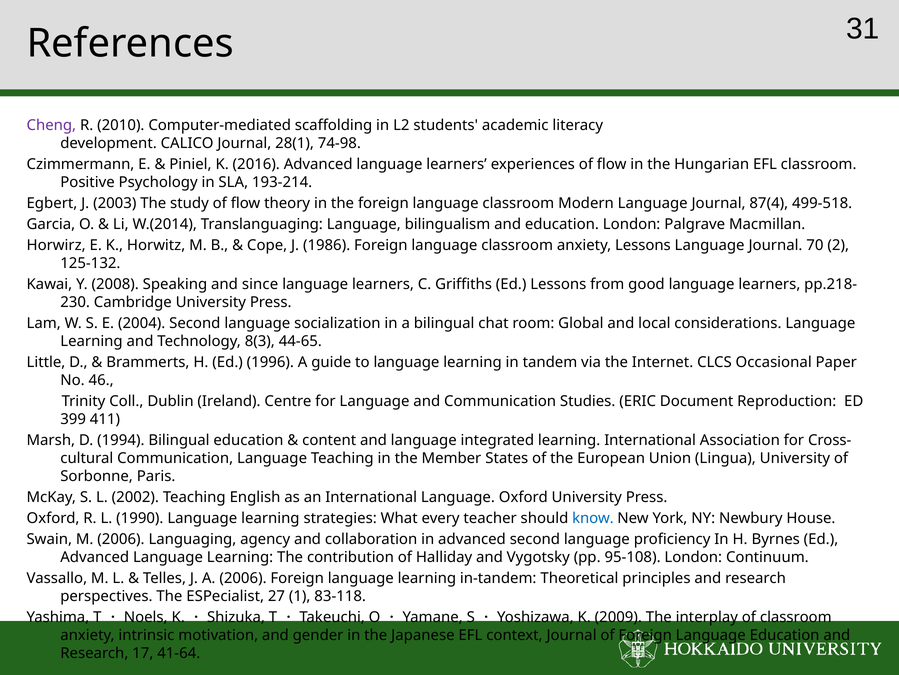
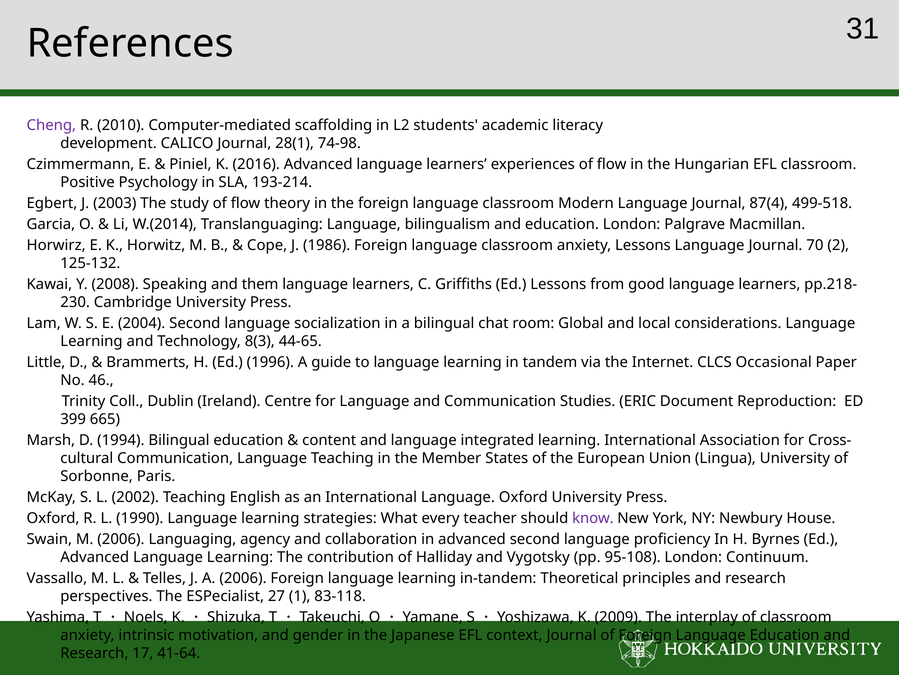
since: since -> them (260, 284)
411: 411 -> 665 (105, 419)
know colour: blue -> purple (593, 518)
